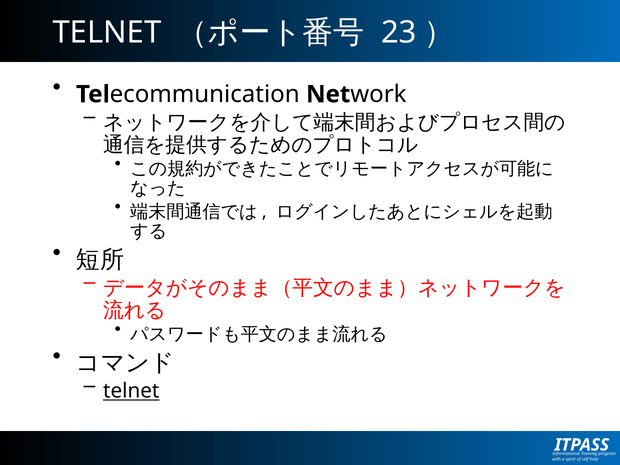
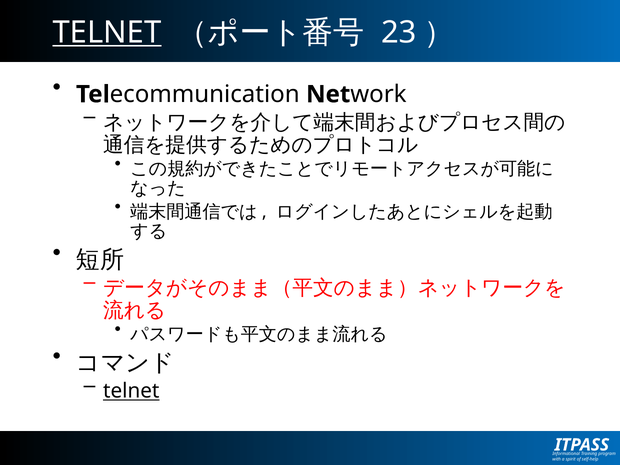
TELNET underline: none -> present (107, 32)
